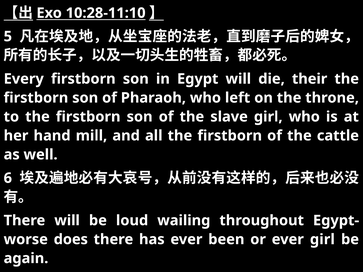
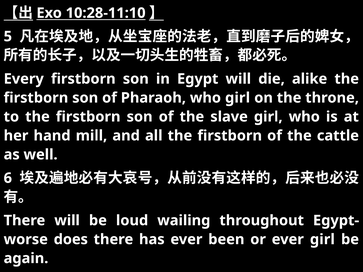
their: their -> alike (310, 79)
who left: left -> girl (238, 98)
